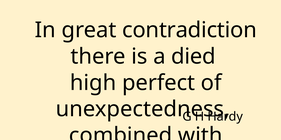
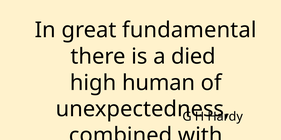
contradiction: contradiction -> fundamental (189, 30)
perfect: perfect -> human (159, 83)
